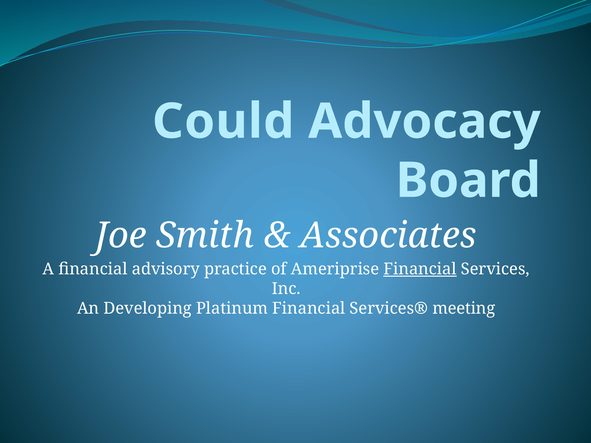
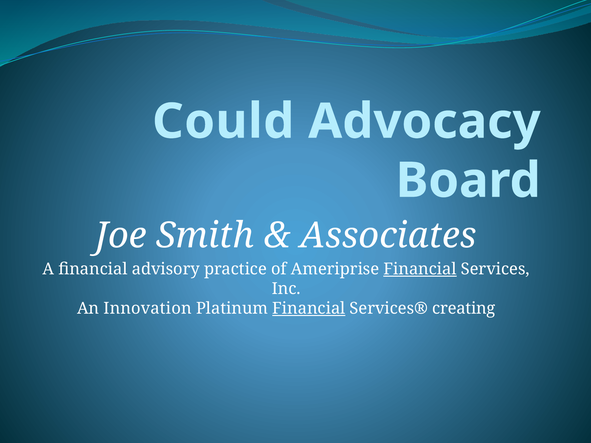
Developing: Developing -> Innovation (148, 309)
Financial underline: none -> present (309, 309)
meeting: meeting -> creating (464, 309)
